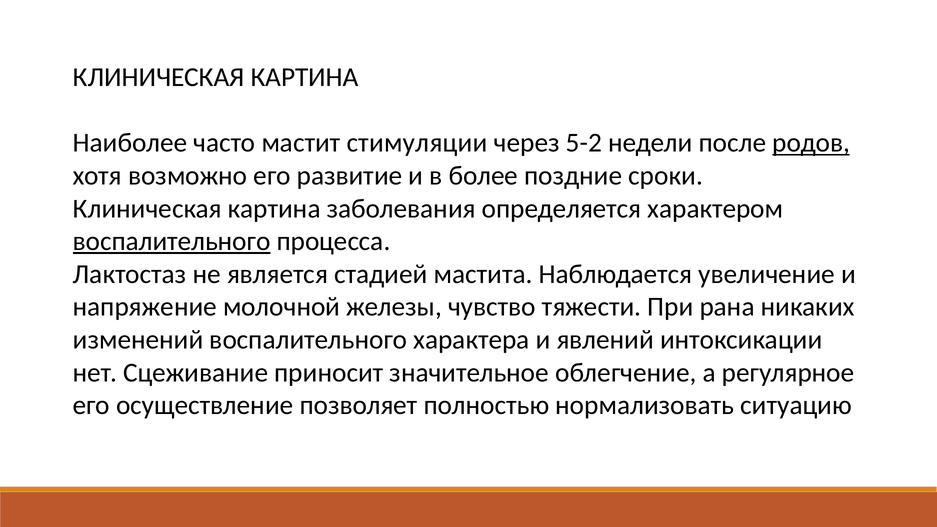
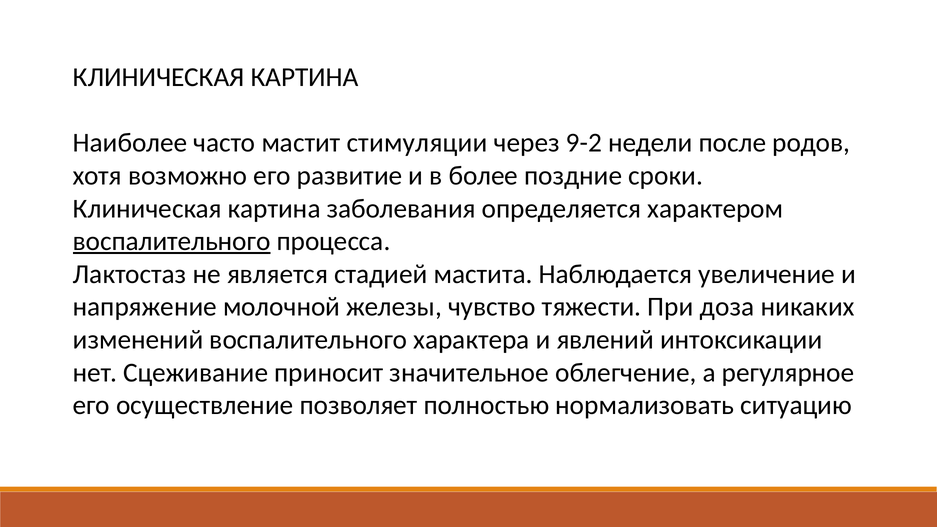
5-2: 5-2 -> 9-2 (584, 143)
родов underline: present -> none (811, 143)
рана: рана -> доза (727, 307)
